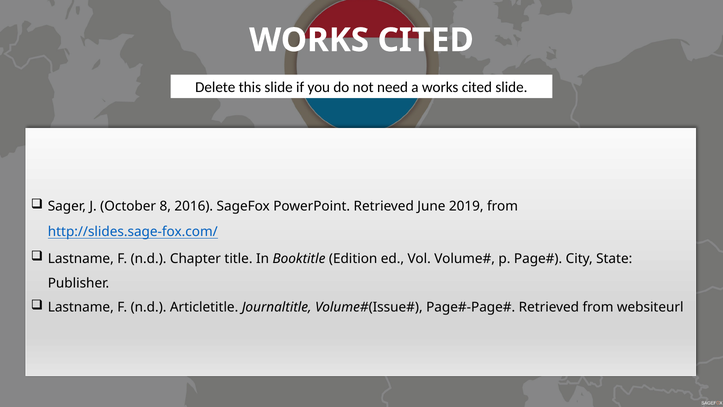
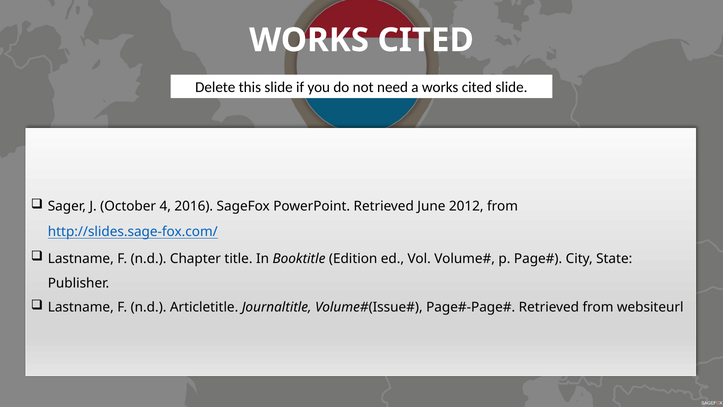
8: 8 -> 4 (165, 206)
2019: 2019 -> 2012 (466, 206)
